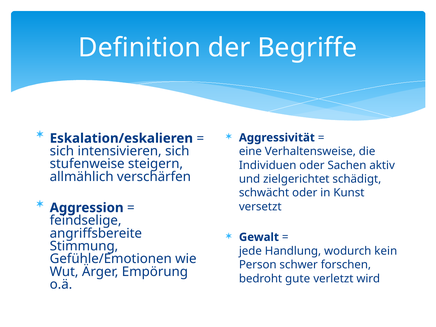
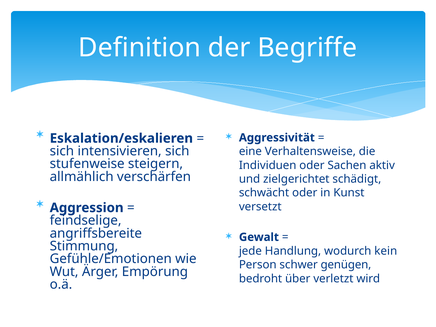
forschen: forschen -> genügen (346, 265)
gute: gute -> über (298, 279)
